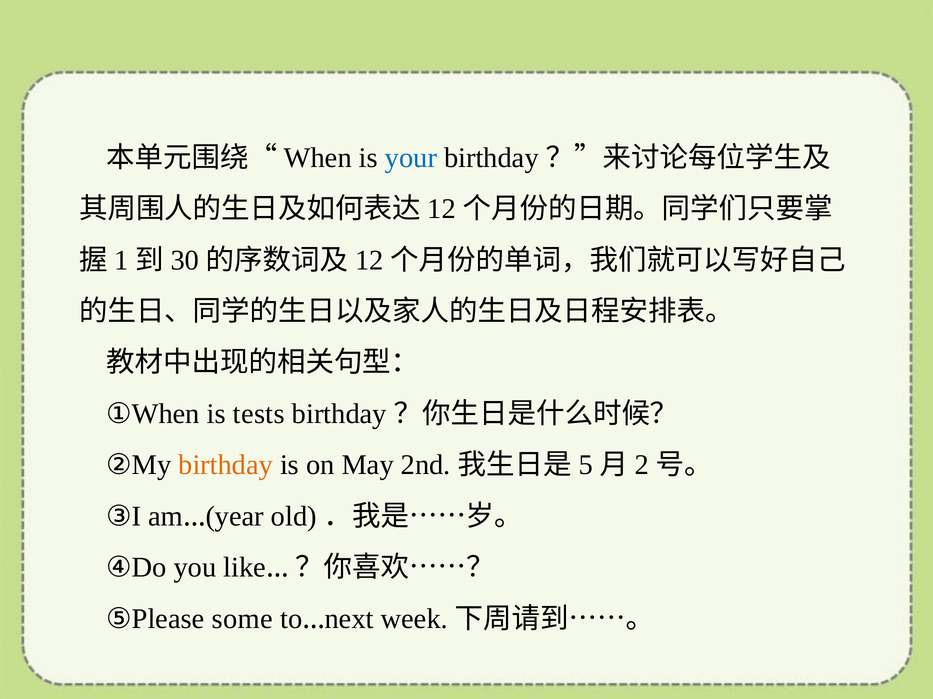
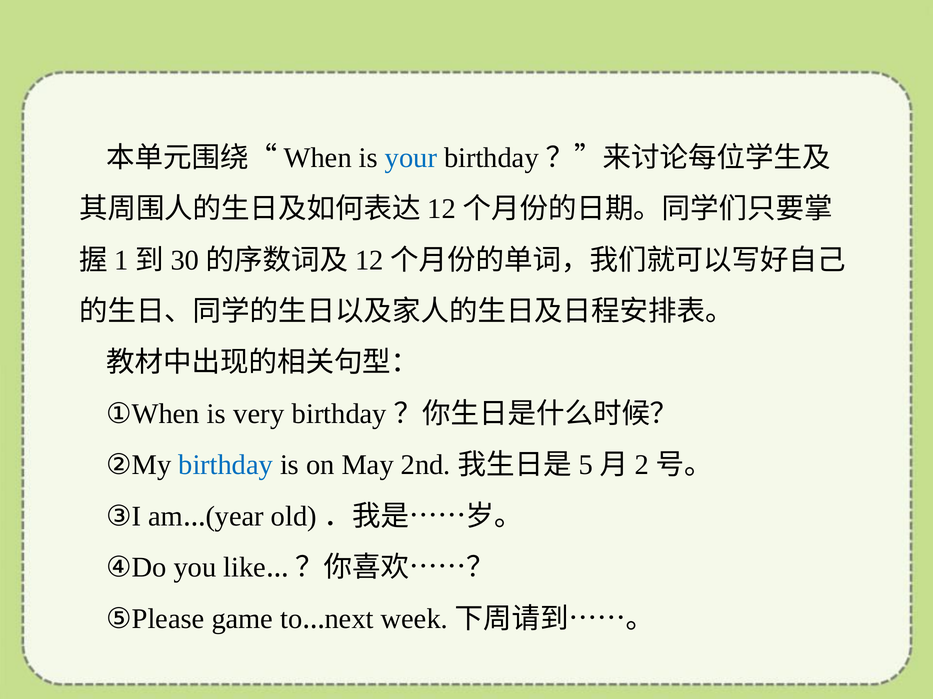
tests: tests -> very (259, 414)
birthday colour: orange -> blue (226, 466)
some: some -> game (242, 619)
